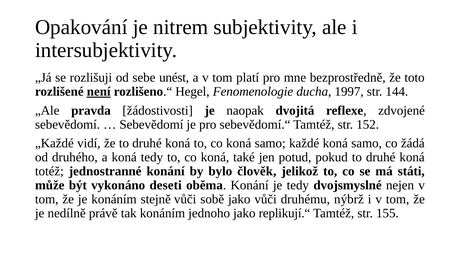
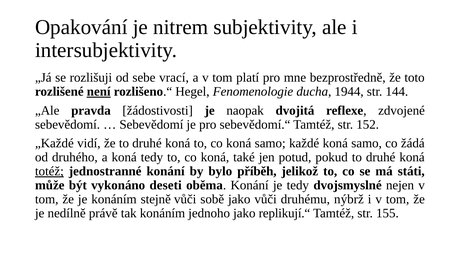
unést: unést -> vrací (174, 78)
1997: 1997 -> 1944 (349, 92)
totéž underline: none -> present (49, 171)
člověk: člověk -> příběh (257, 171)
